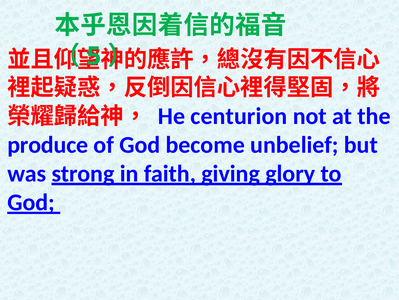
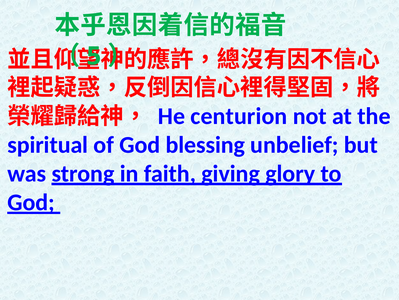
produce: produce -> spiritual (48, 145)
become: become -> blessing (205, 145)
